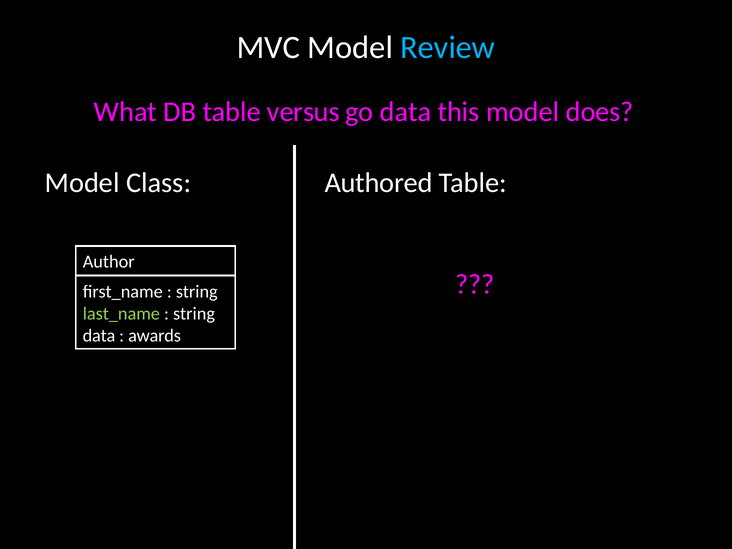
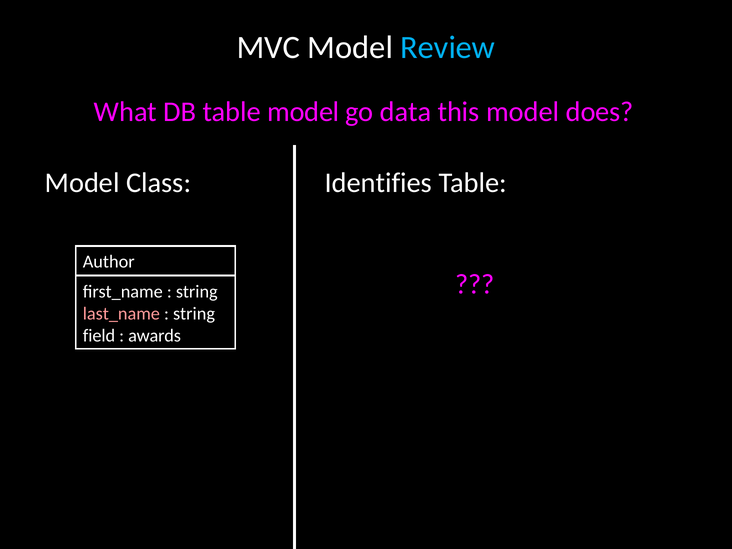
table versus: versus -> model (303, 112)
Authored: Authored -> Identifies (378, 183)
last_name colour: light green -> pink (121, 314)
data: data -> field (99, 336)
